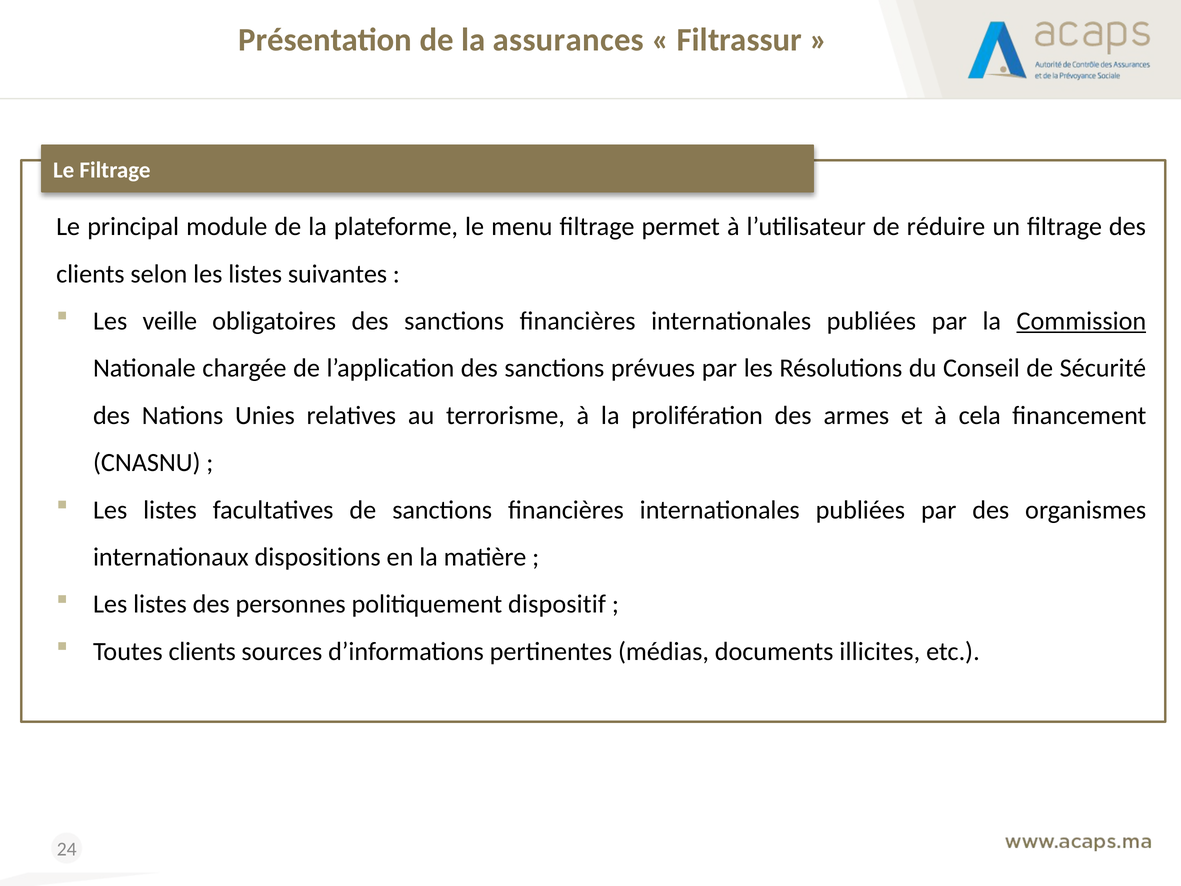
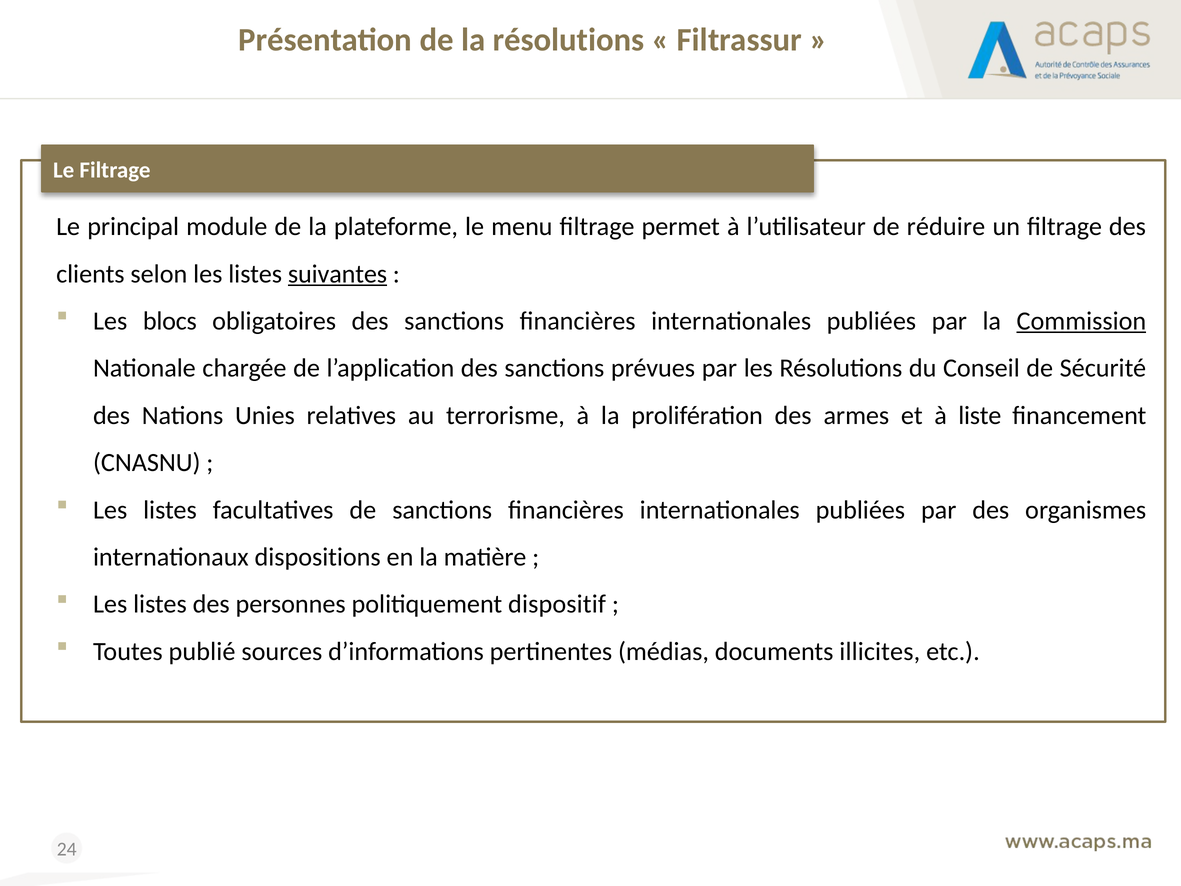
la assurances: assurances -> résolutions (569, 40)
suivantes underline: none -> present (338, 274)
veille: veille -> blocs (170, 321)
cela: cela -> liste (980, 415)
Toutes clients: clients -> publié (202, 651)
